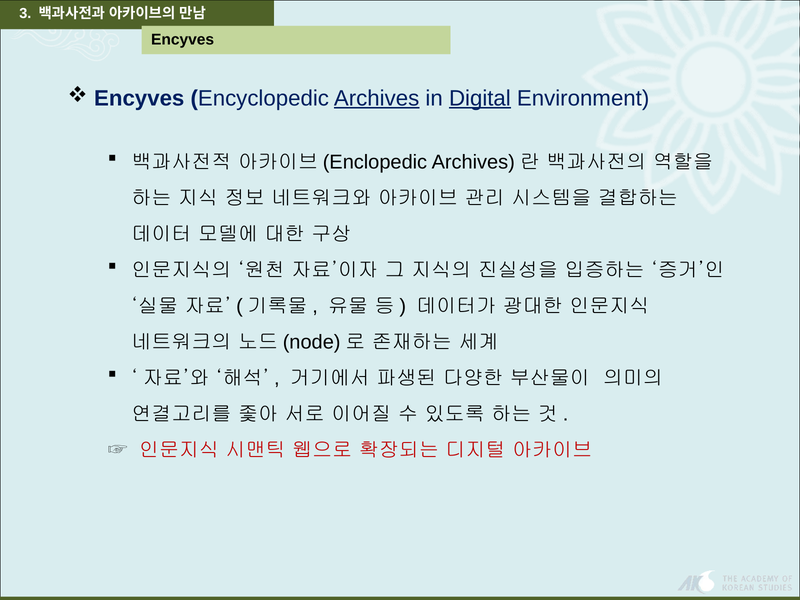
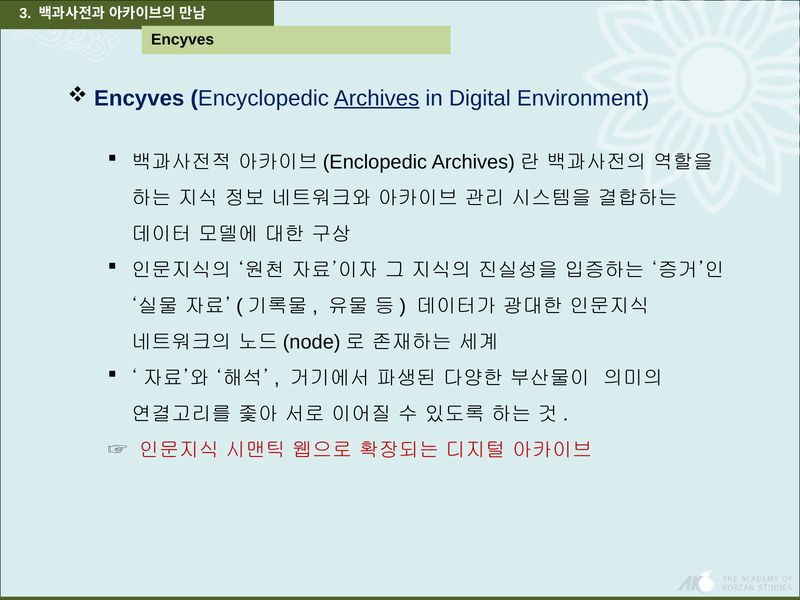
Digital underline: present -> none (480, 98)
